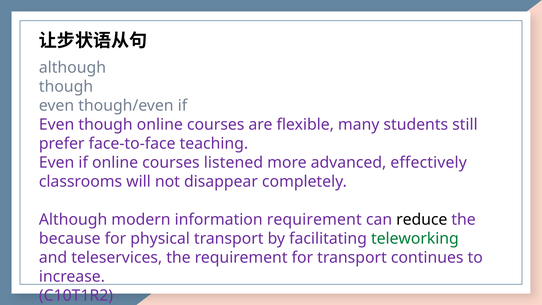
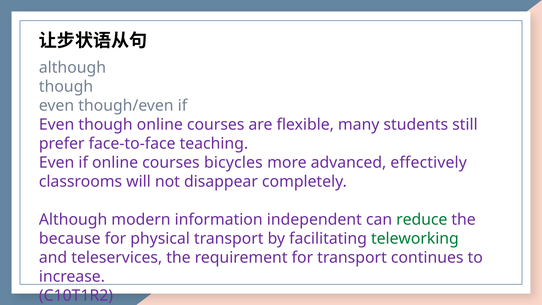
listened: listened -> bicycles (233, 163)
information requirement: requirement -> independent (314, 219)
reduce colour: black -> green (422, 219)
